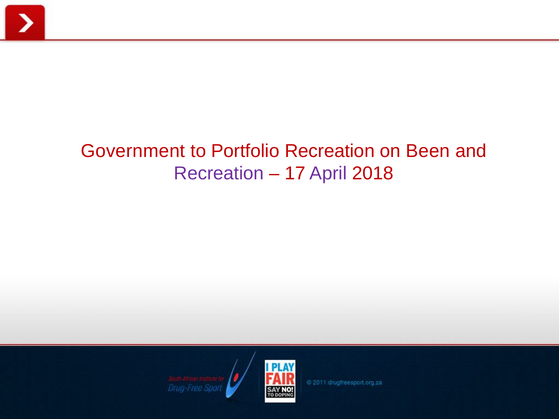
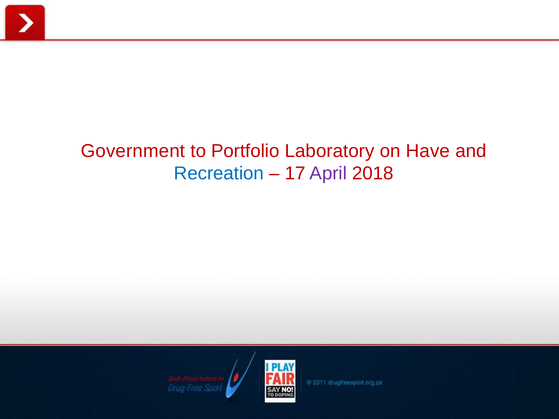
Portfolio Recreation: Recreation -> Laboratory (330, 151)
Been: Been -> Have (428, 151)
Recreation colour: purple -> blue (219, 173)
